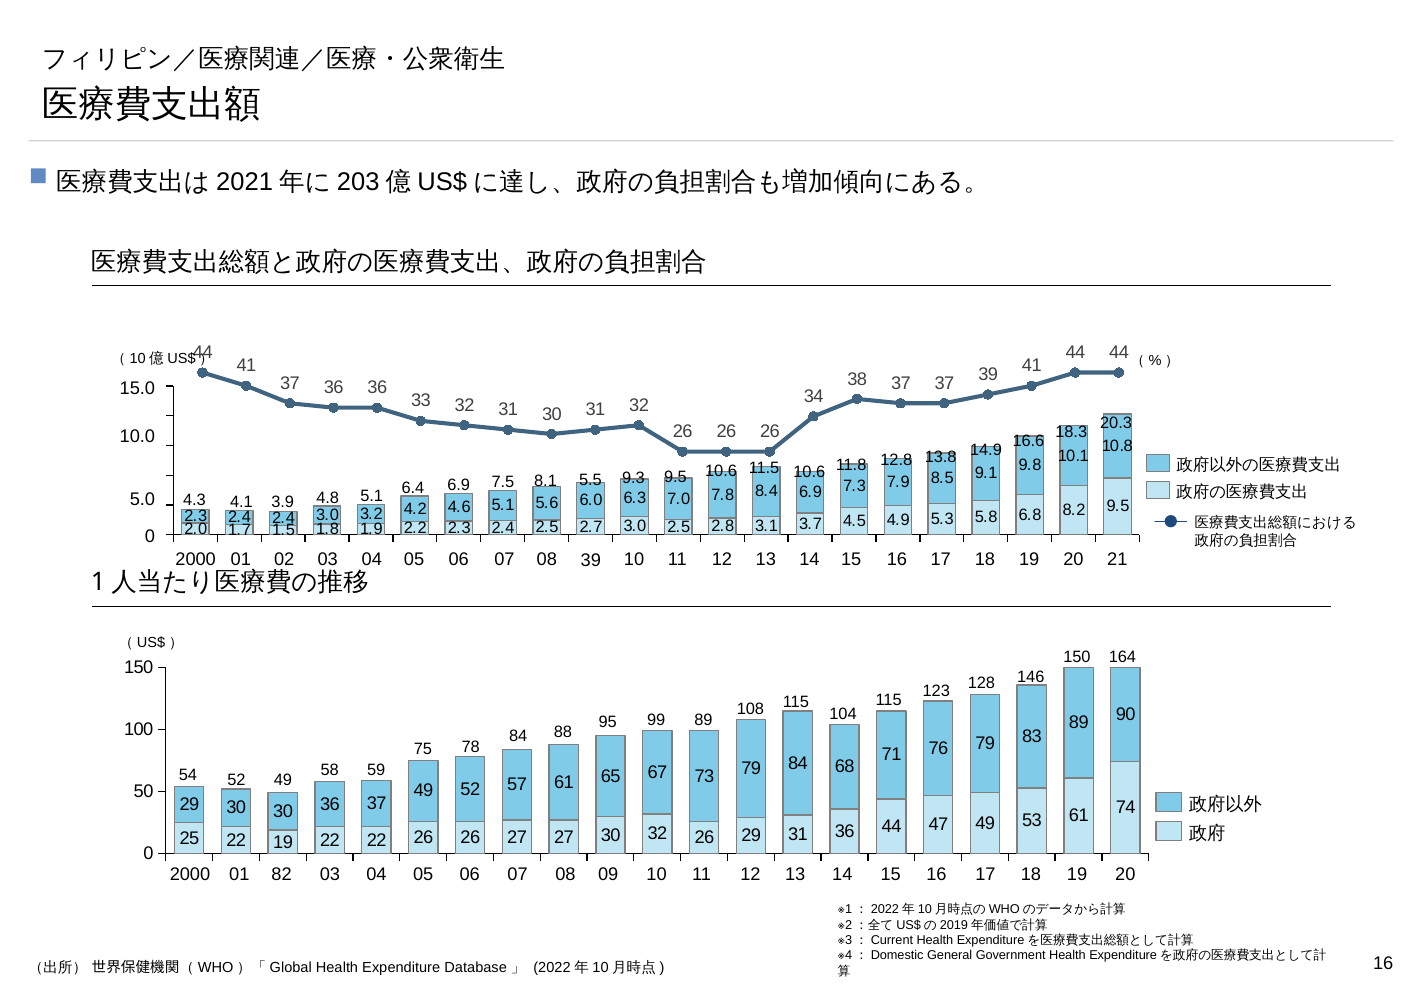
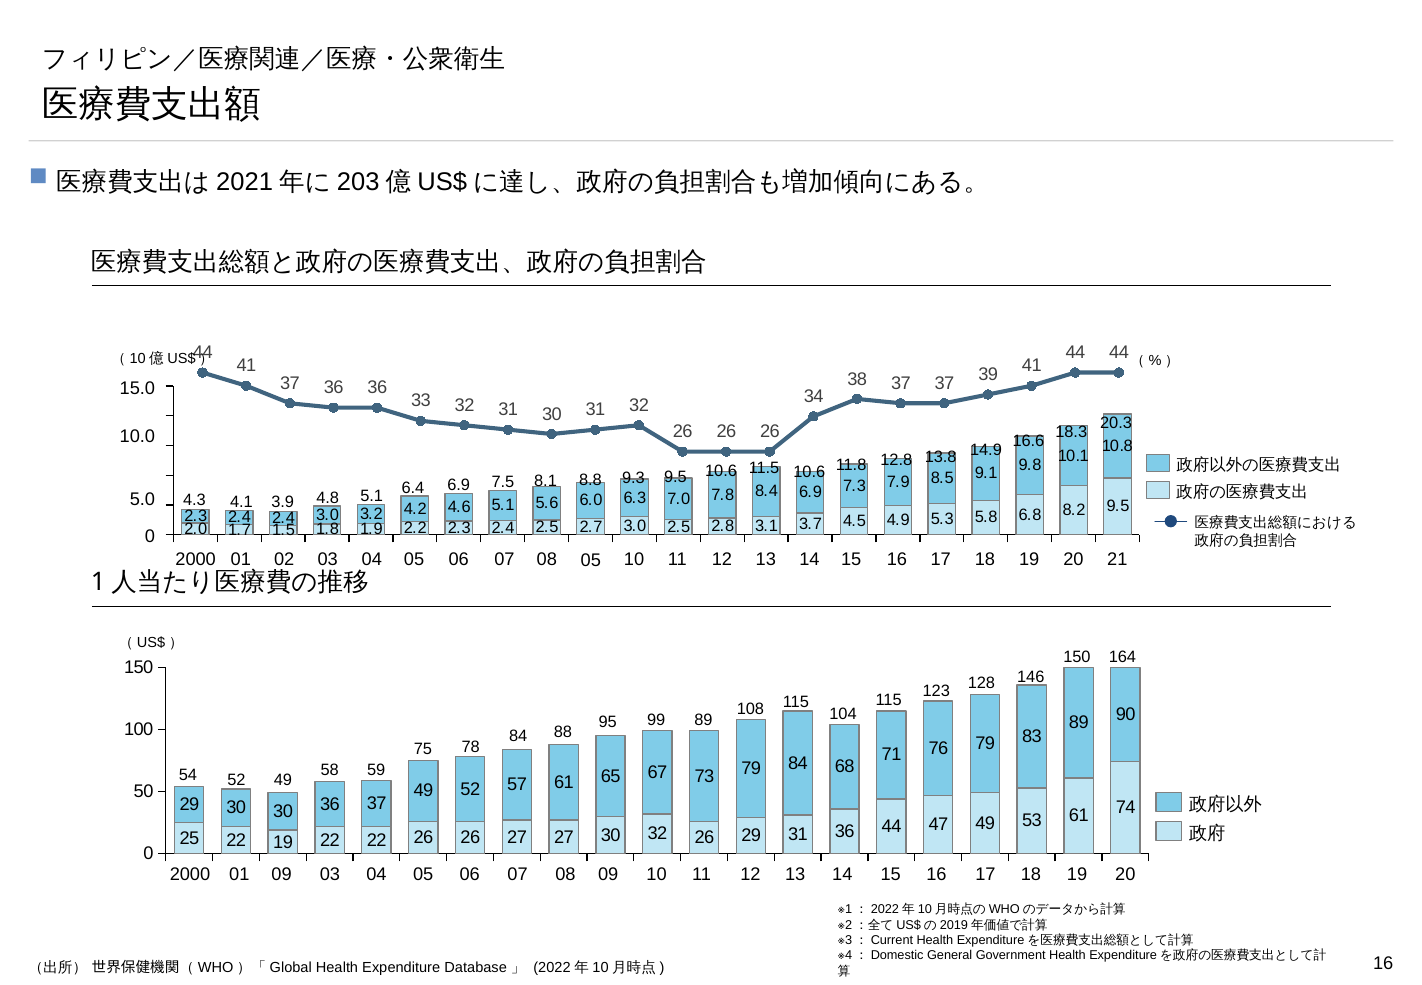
5.5: 5.5 -> 8.8 (590, 479)
05 39: 39 -> 05 (591, 560)
01 82: 82 -> 09 (282, 874)
